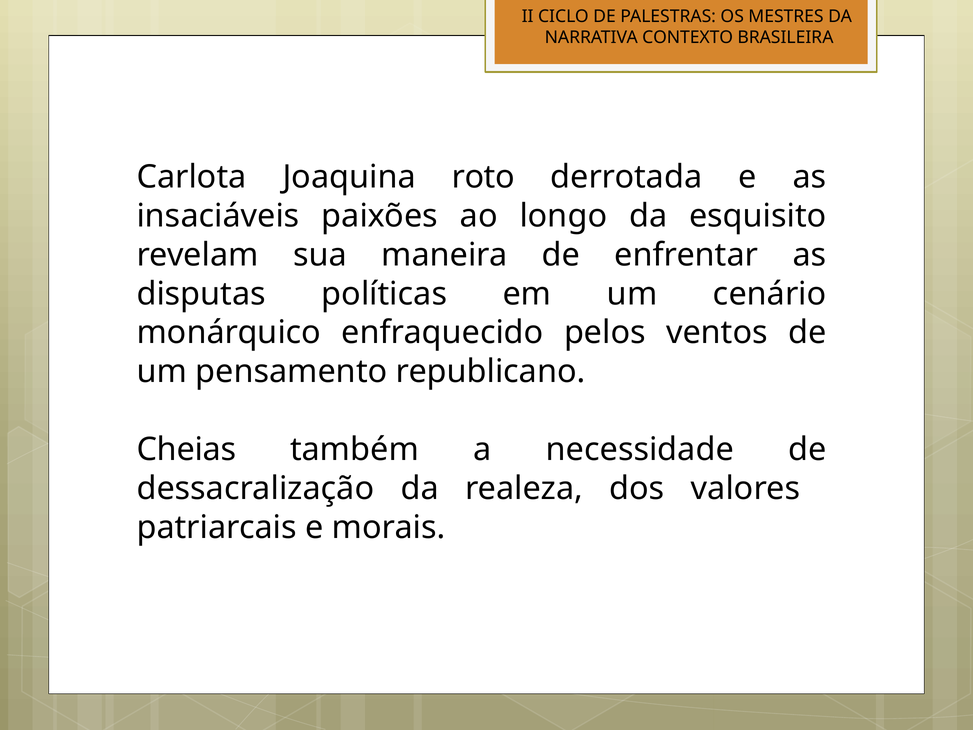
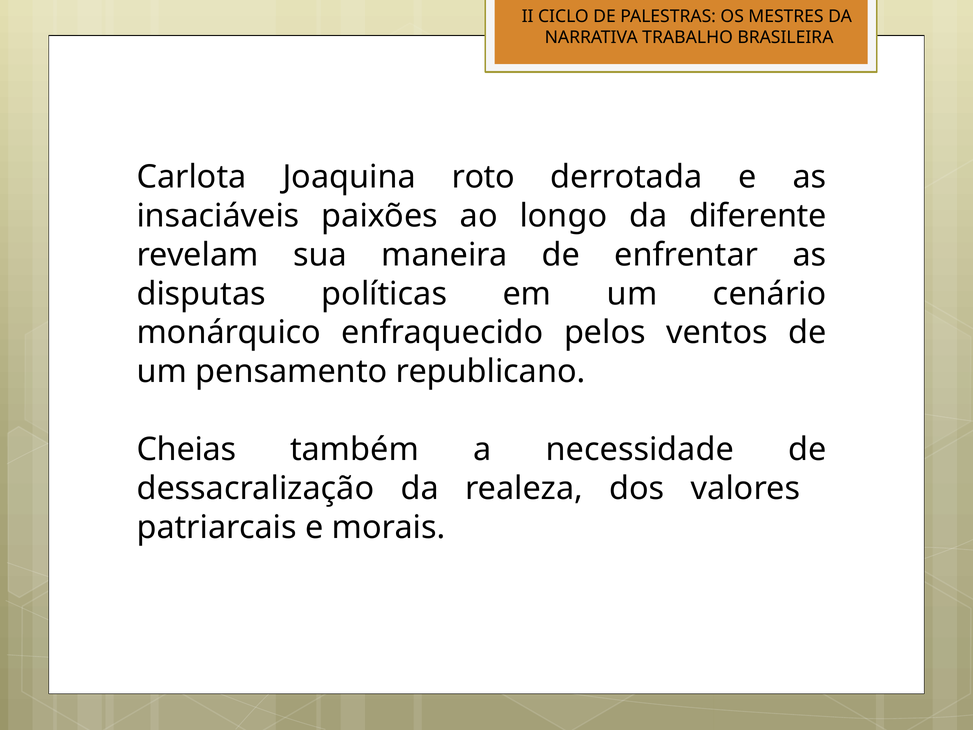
CONTEXTO: CONTEXTO -> TRABALHO (688, 38)
esquisito: esquisito -> diferente (758, 216)
